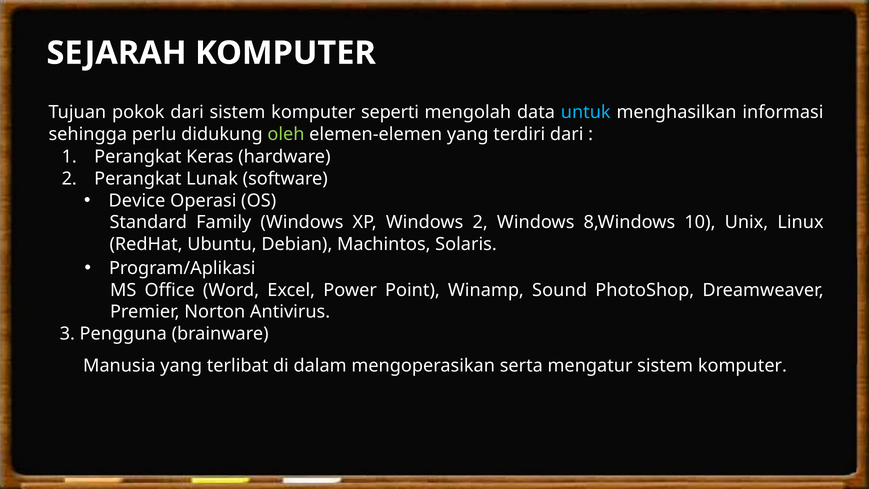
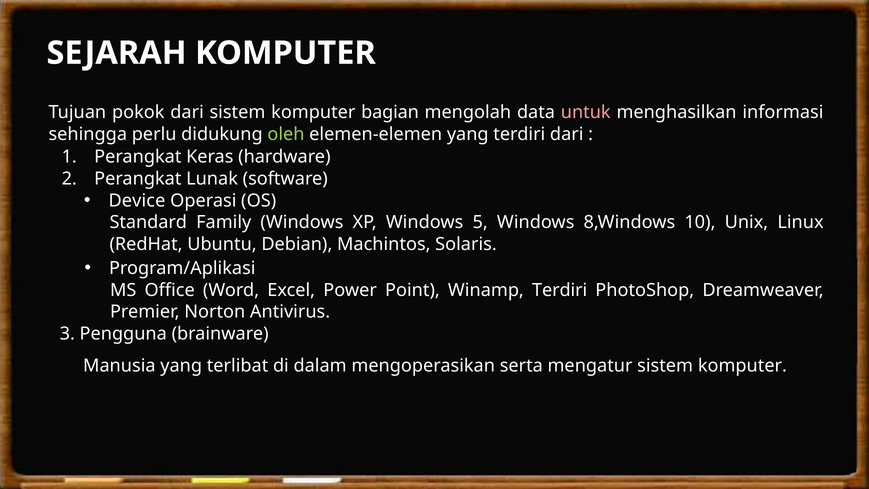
seperti: seperti -> bagian (390, 112)
untuk colour: light blue -> pink (586, 112)
Windows 2: 2 -> 5 (480, 222)
Winamp Sound: Sound -> Terdiri (560, 290)
